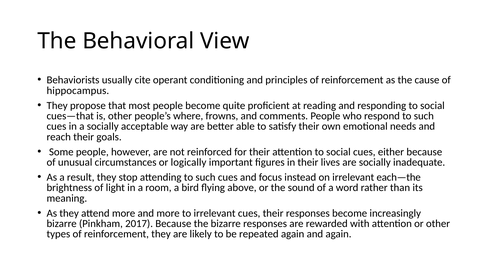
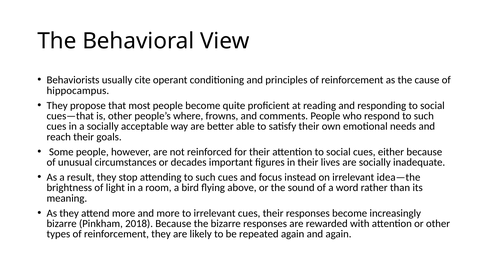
logically: logically -> decades (189, 162)
each—the: each—the -> idea—the (399, 177)
2017: 2017 -> 2018 (139, 224)
